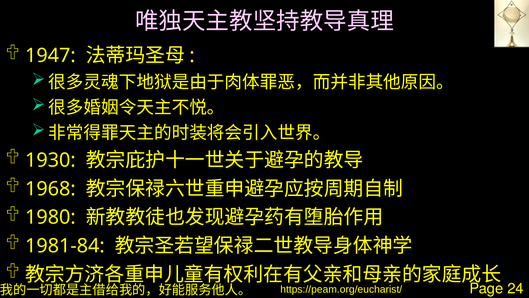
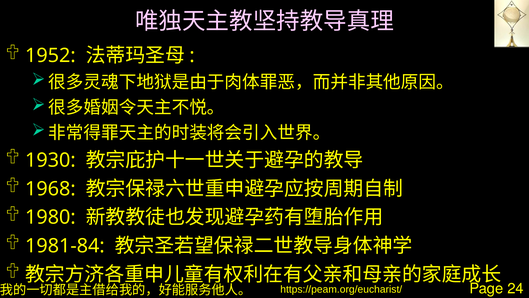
1947: 1947 -> 1952 (50, 56)
